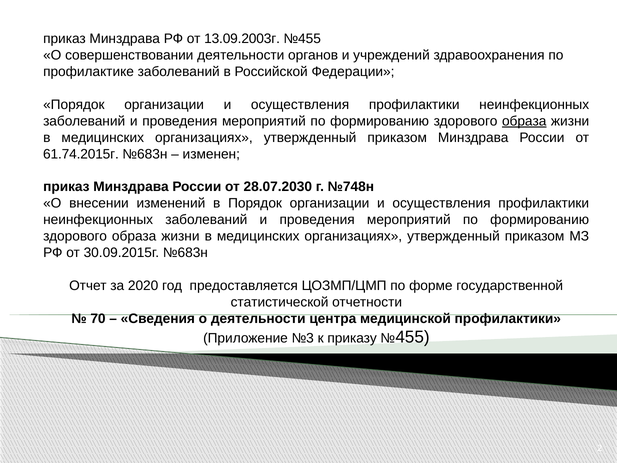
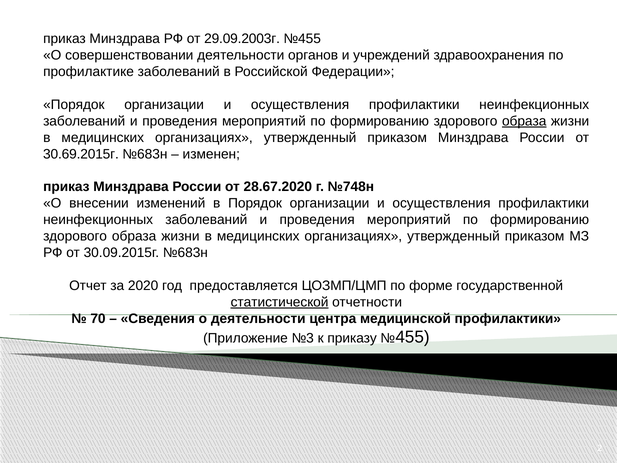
13.09.2003г: 13.09.2003г -> 29.09.2003г (242, 39)
61.74.2015г: 61.74.2015г -> 30.69.2015г (81, 154)
28.07.2030: 28.07.2030 -> 28.67.2020 (278, 187)
статистической underline: none -> present (280, 302)
